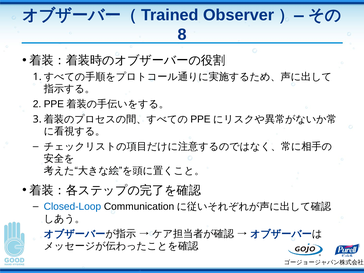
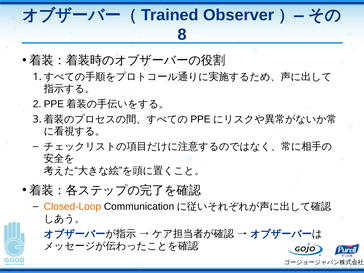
Closed-Loop colour: blue -> orange (72, 207)
